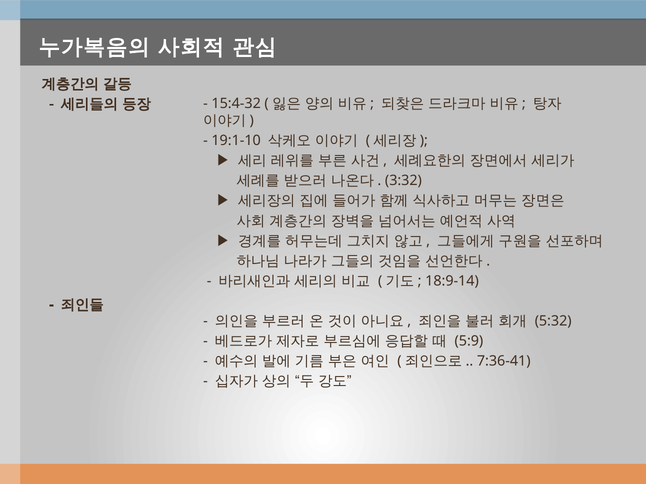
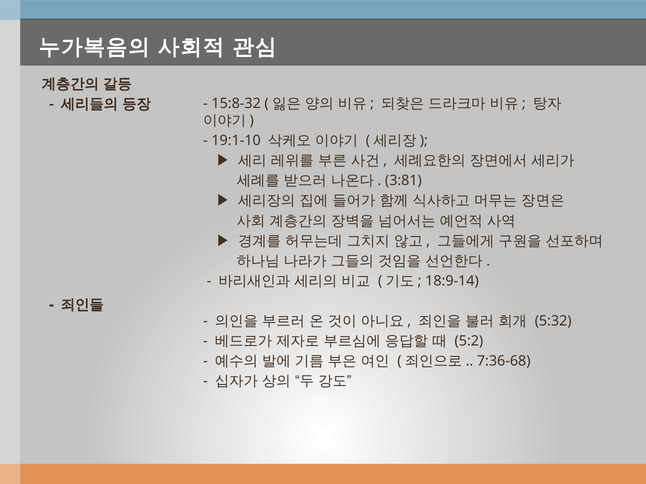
15:4-32: 15:4-32 -> 15:8-32 (236, 103)
3:32: 3:32 -> 3:81 (403, 181)
5:9: 5:9 -> 5:2 (469, 341)
7:36-41: 7:36-41 -> 7:36-68 (504, 361)
